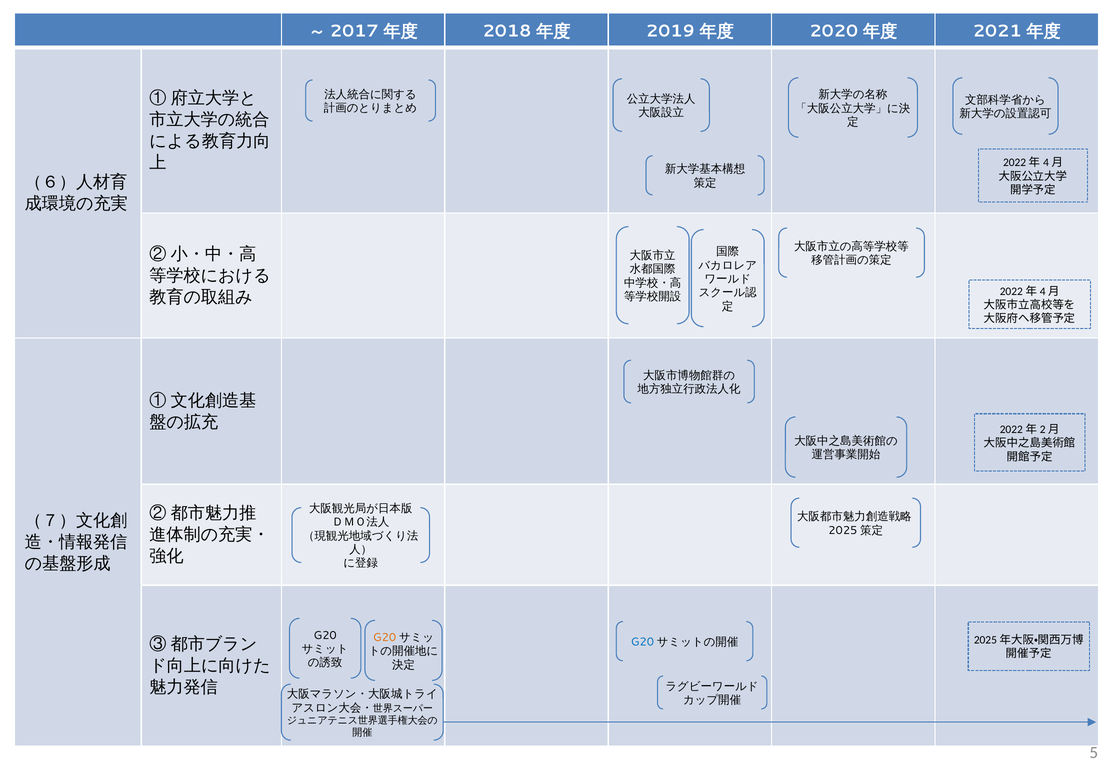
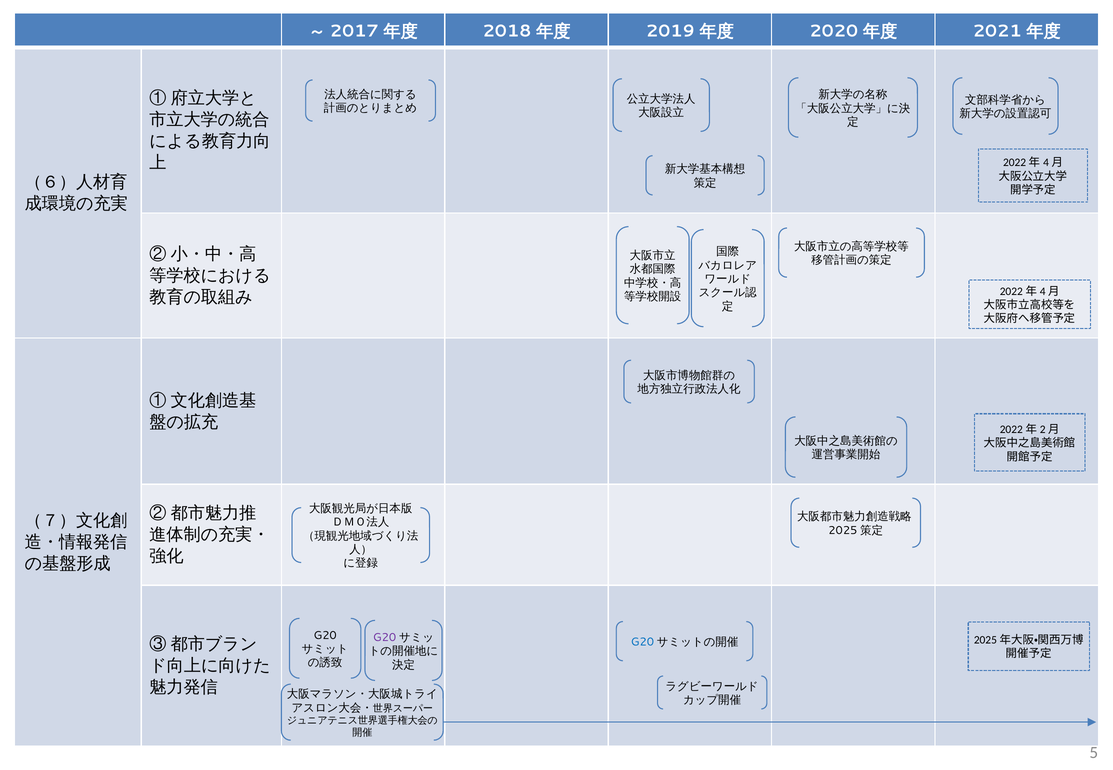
G20 colour: orange -> purple (385, 638)
